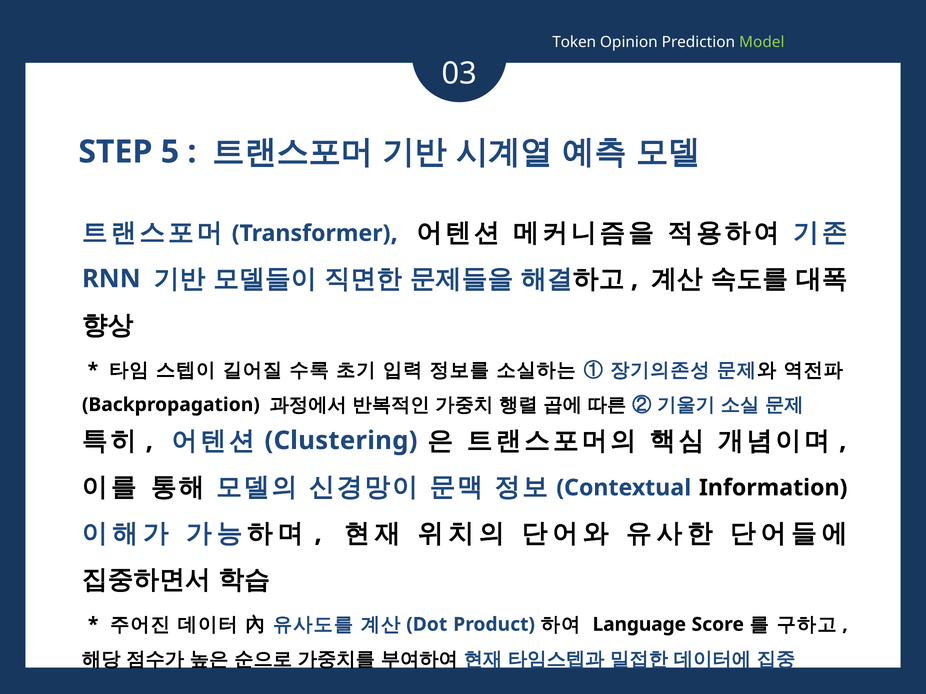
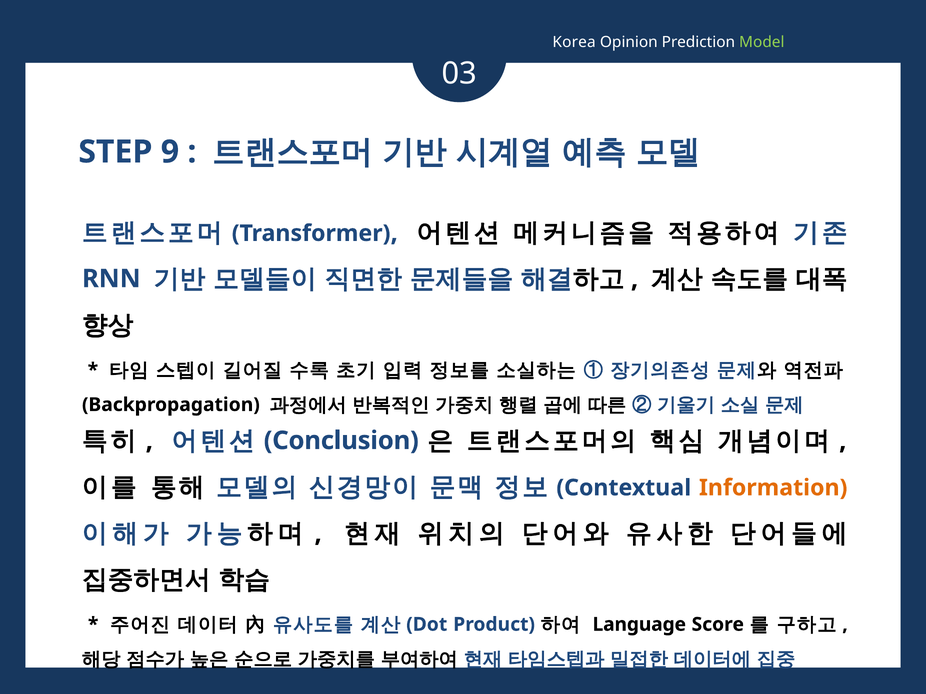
Token: Token -> Korea (574, 42)
5: 5 -> 9 (170, 152)
Clustering: Clustering -> Conclusion (341, 441)
Information colour: black -> orange (773, 488)
